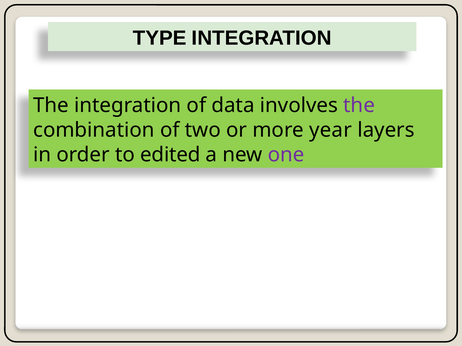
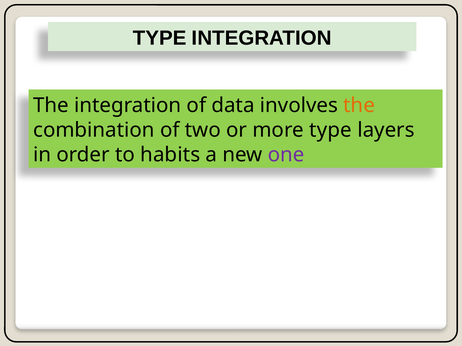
the colour: purple -> orange (359, 106)
more year: year -> type (330, 130)
edited: edited -> habits (170, 155)
